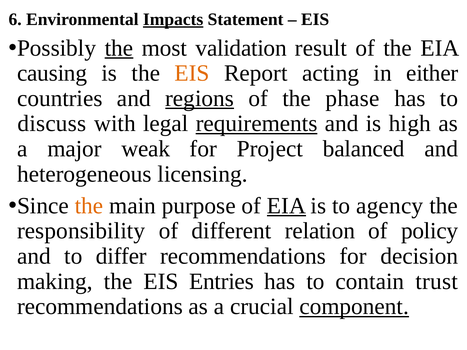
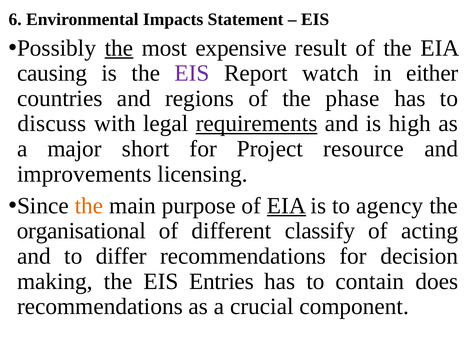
Impacts underline: present -> none (173, 19)
validation: validation -> expensive (241, 48)
EIS colour: orange -> purple (192, 73)
acting: acting -> watch (330, 73)
regions underline: present -> none (200, 98)
weak: weak -> short (146, 149)
balanced: balanced -> resource (364, 149)
heterogeneous: heterogeneous -> improvements (84, 174)
responsibility: responsibility -> organisational (81, 231)
relation: relation -> classify (320, 231)
policy: policy -> acting (430, 231)
trust: trust -> does (437, 282)
component underline: present -> none (354, 307)
